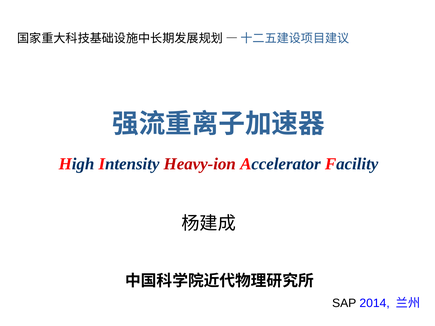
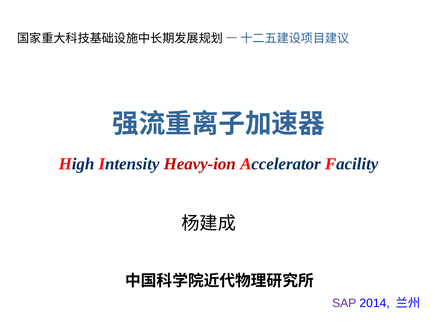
SAP colour: black -> purple (344, 303)
